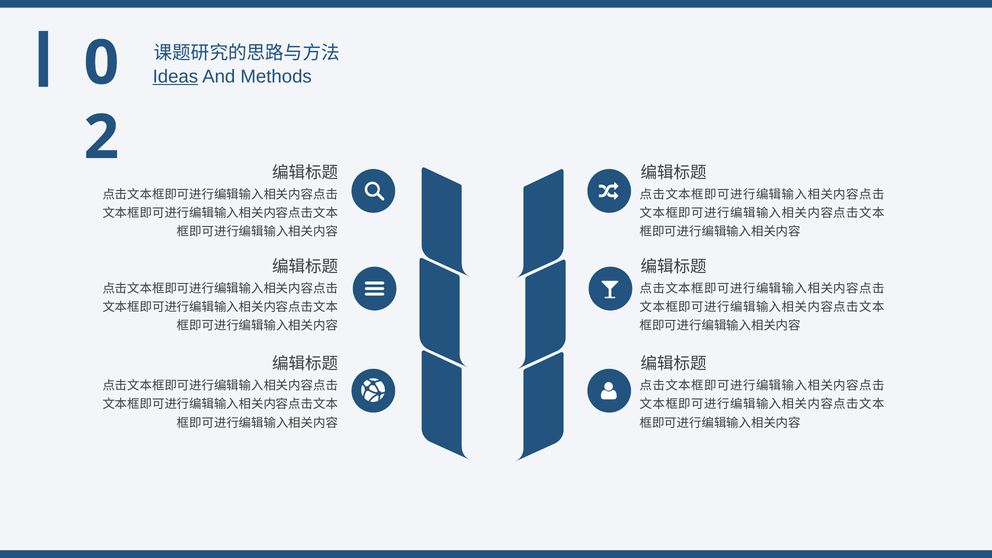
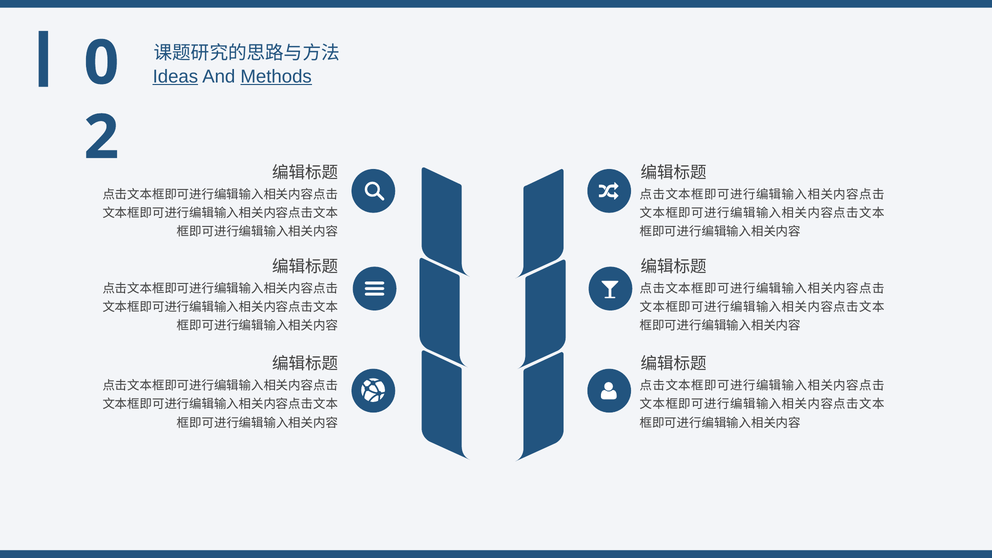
Methods underline: none -> present (276, 77)
